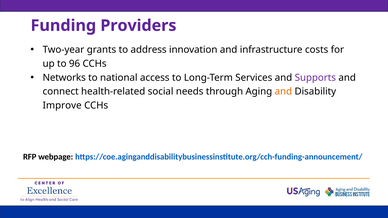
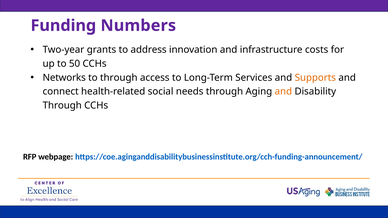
Providers: Providers -> Numbers (138, 26)
96: 96 -> 50 (75, 64)
to national: national -> through (119, 78)
Supports colour: purple -> orange (315, 78)
Improve: Improve -> Through (62, 106)
